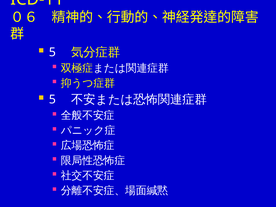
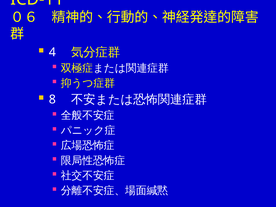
5: 5 -> 4 (52, 52)
5: 5 -> 8 (52, 99)
